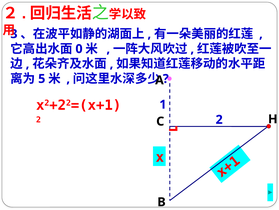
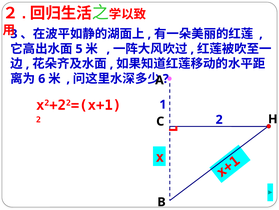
0: 0 -> 5 (79, 49)
5: 5 -> 6 (42, 79)
